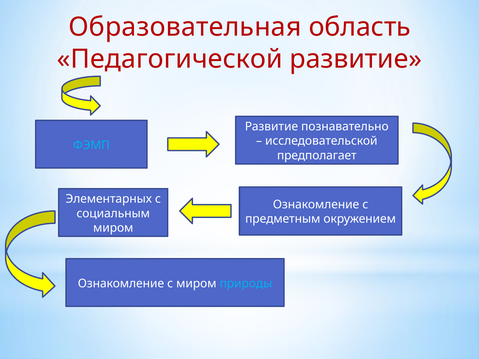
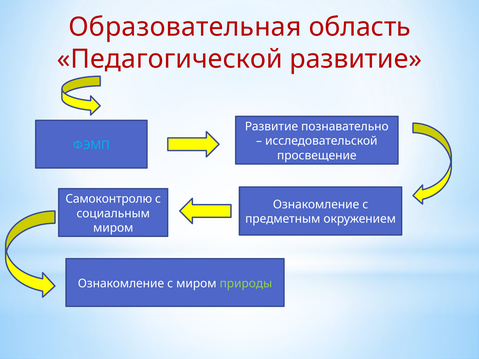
предполагает: предполагает -> просвещение (317, 156)
Элементарных: Элементарных -> Самоконтролю (109, 199)
природы colour: light blue -> light green (246, 284)
